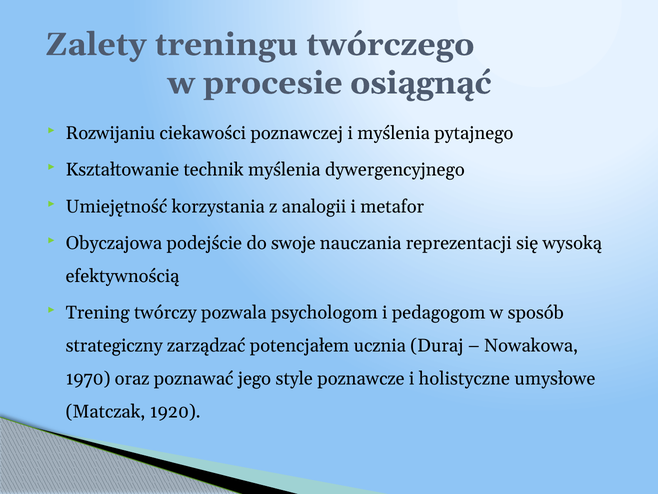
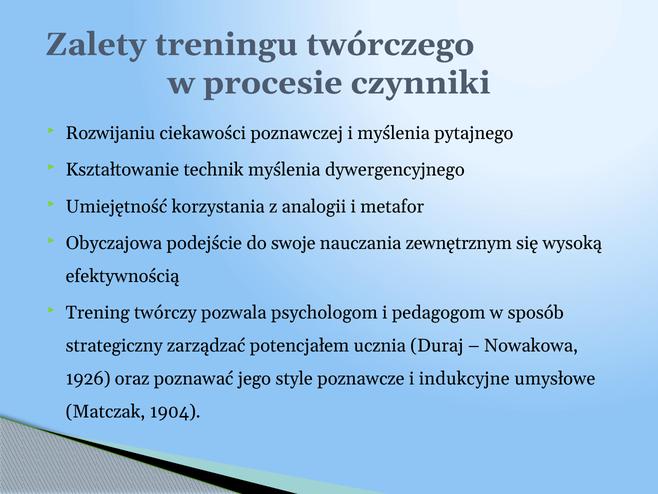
osiągnąć: osiągnąć -> czynniki (421, 83)
reprezentacji: reprezentacji -> zewnętrznym (459, 243)
1970: 1970 -> 1926 (88, 378)
holistyczne: holistyczne -> indukcyjne (464, 378)
1920: 1920 -> 1904 (175, 411)
